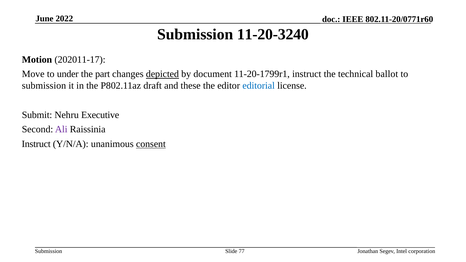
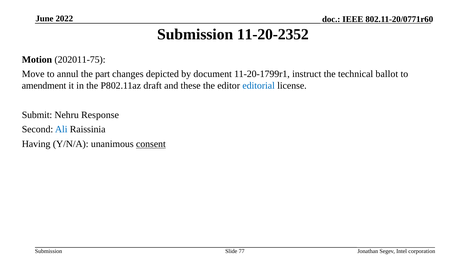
11-20-3240: 11-20-3240 -> 11-20-2352 (273, 34)
202011-17: 202011-17 -> 202011-75 (80, 60)
under: under -> annul (68, 74)
depicted underline: present -> none (162, 74)
submission: submission -> amendment (44, 86)
Executive: Executive -> Response (100, 115)
Ali colour: purple -> blue (61, 129)
Instruct: Instruct -> Having (36, 144)
